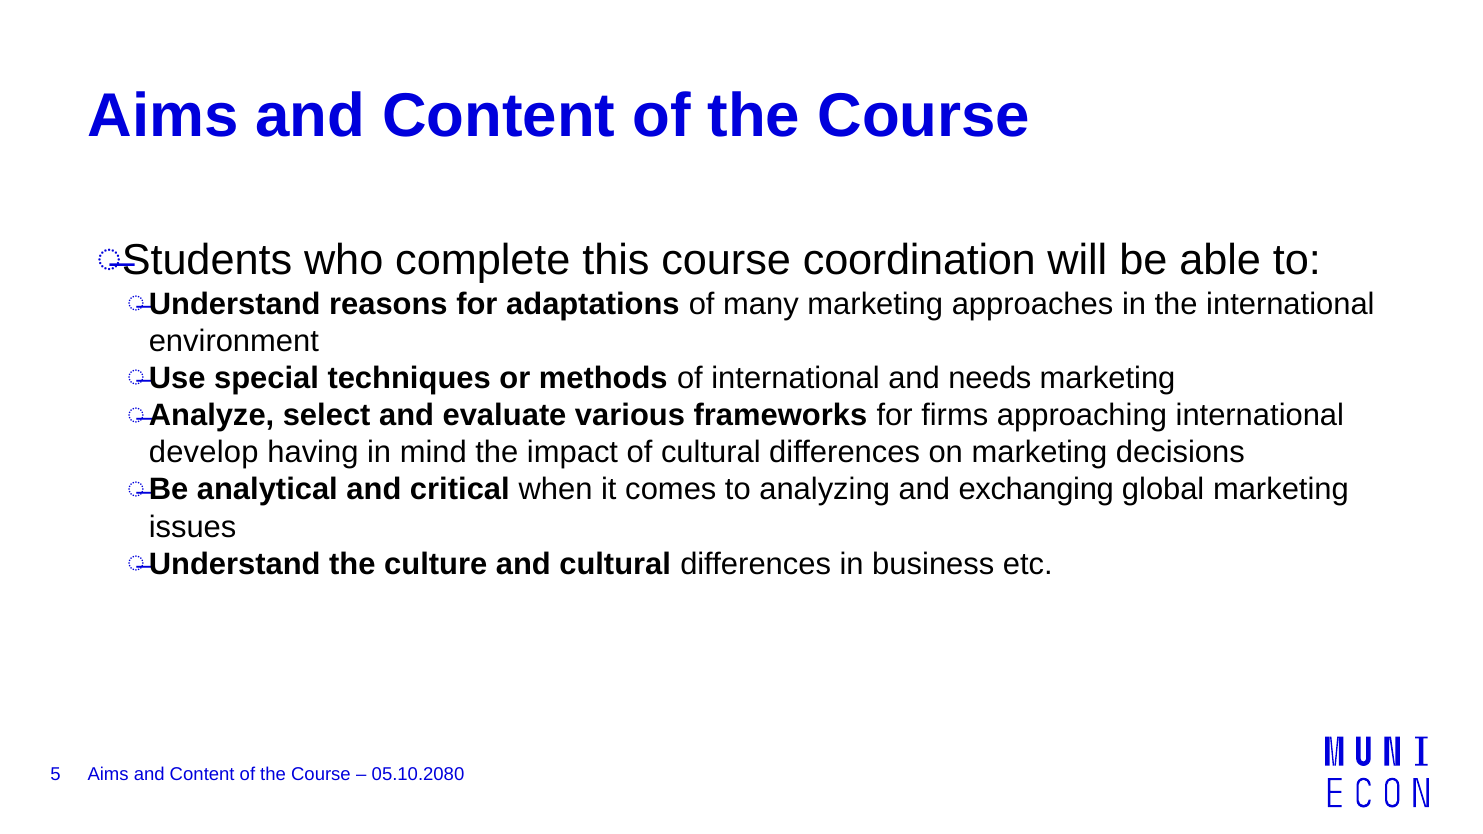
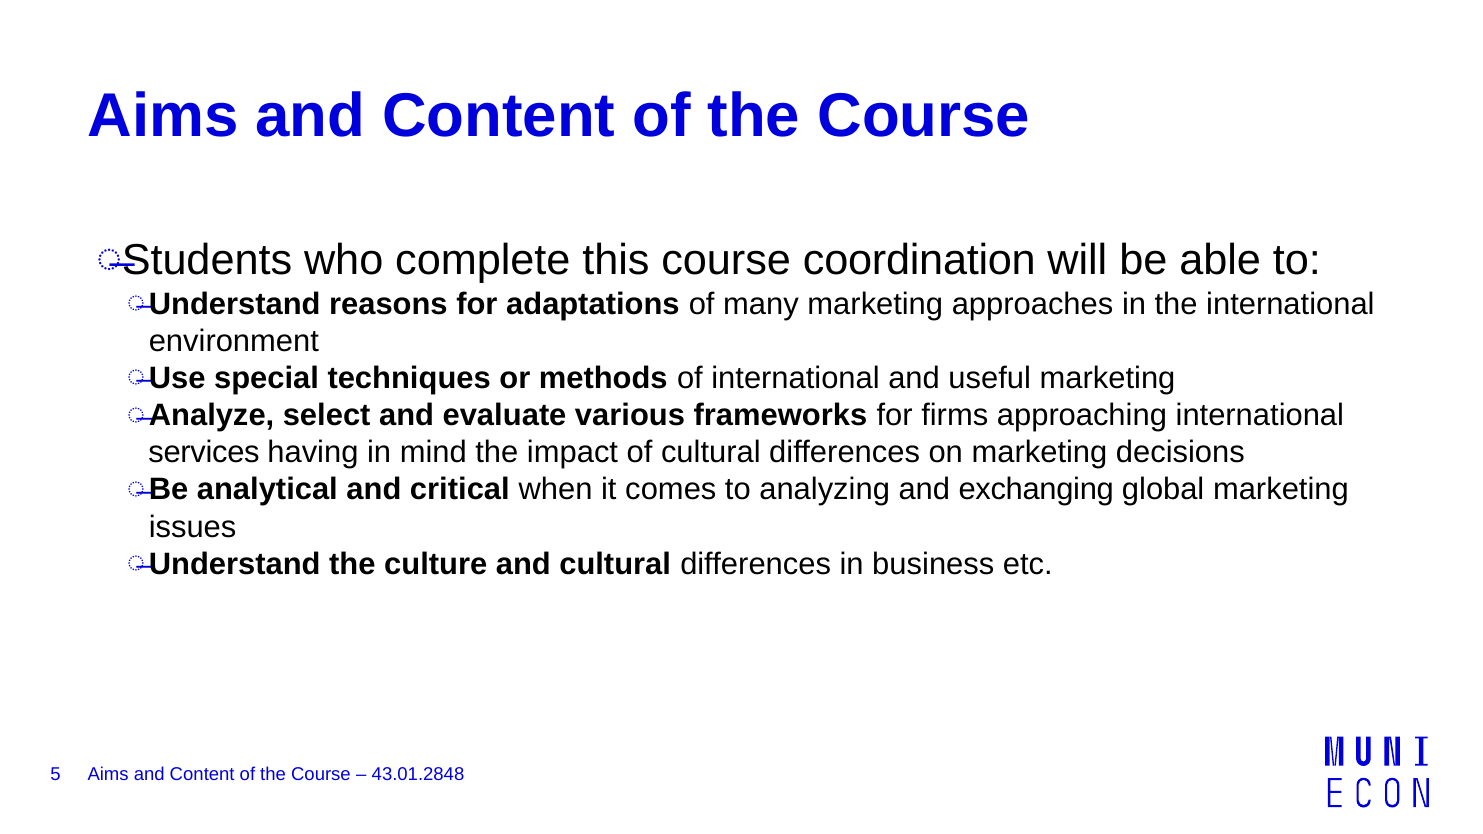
needs: needs -> useful (990, 379)
develop: develop -> services (204, 453)
05.10.2080: 05.10.2080 -> 43.01.2848 (418, 774)
